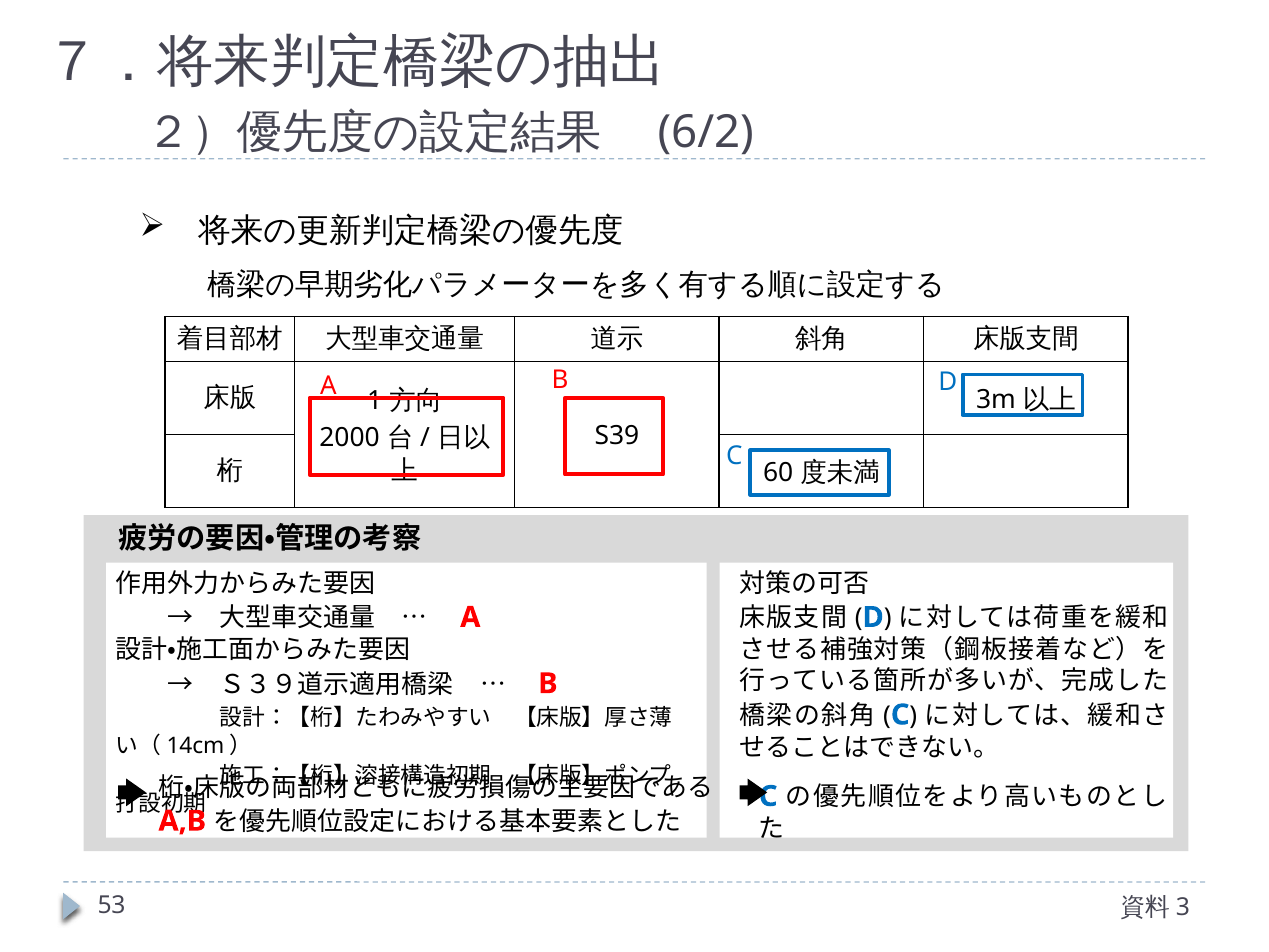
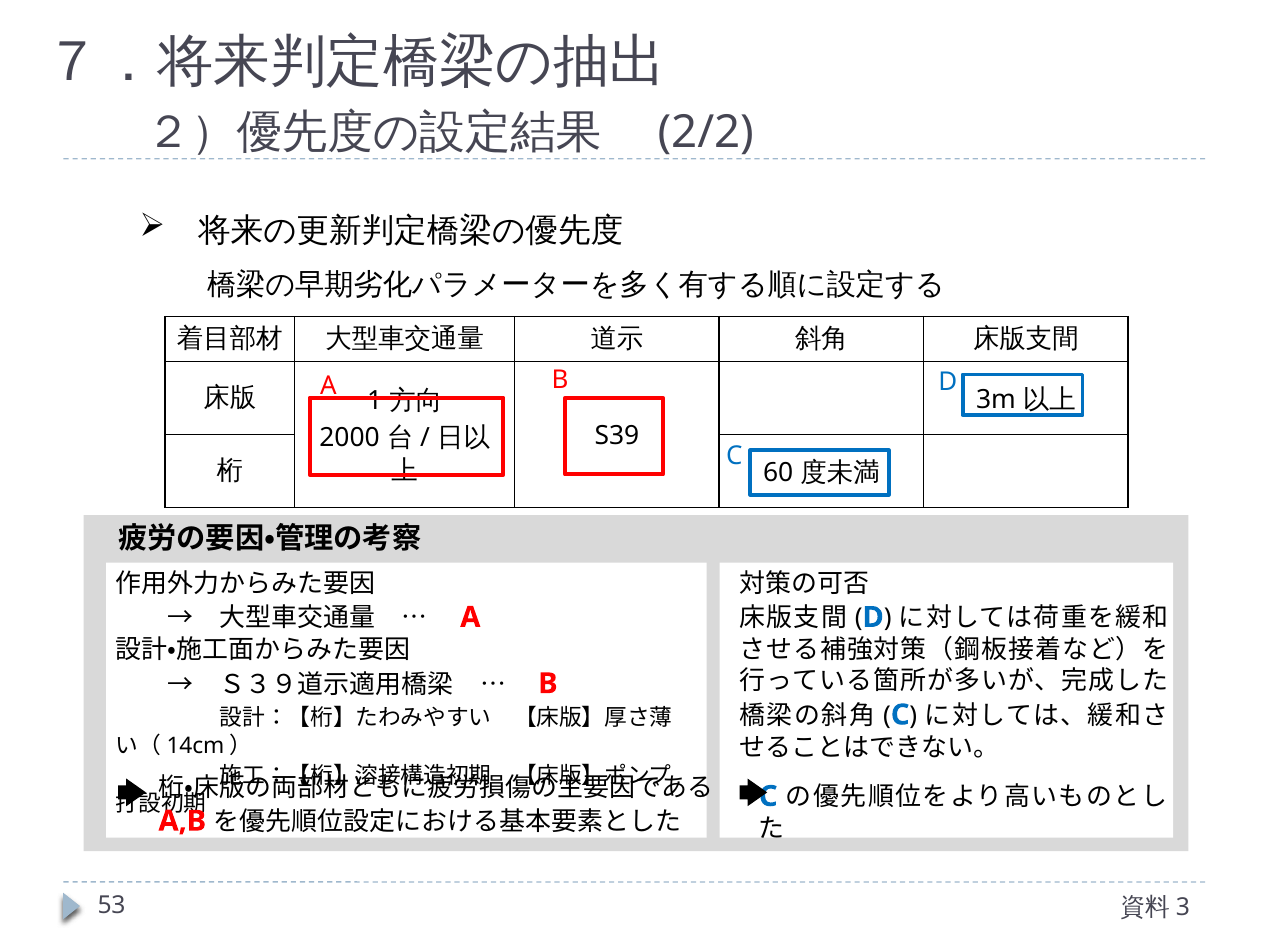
6/2: 6/2 -> 2/2 (706, 133)
